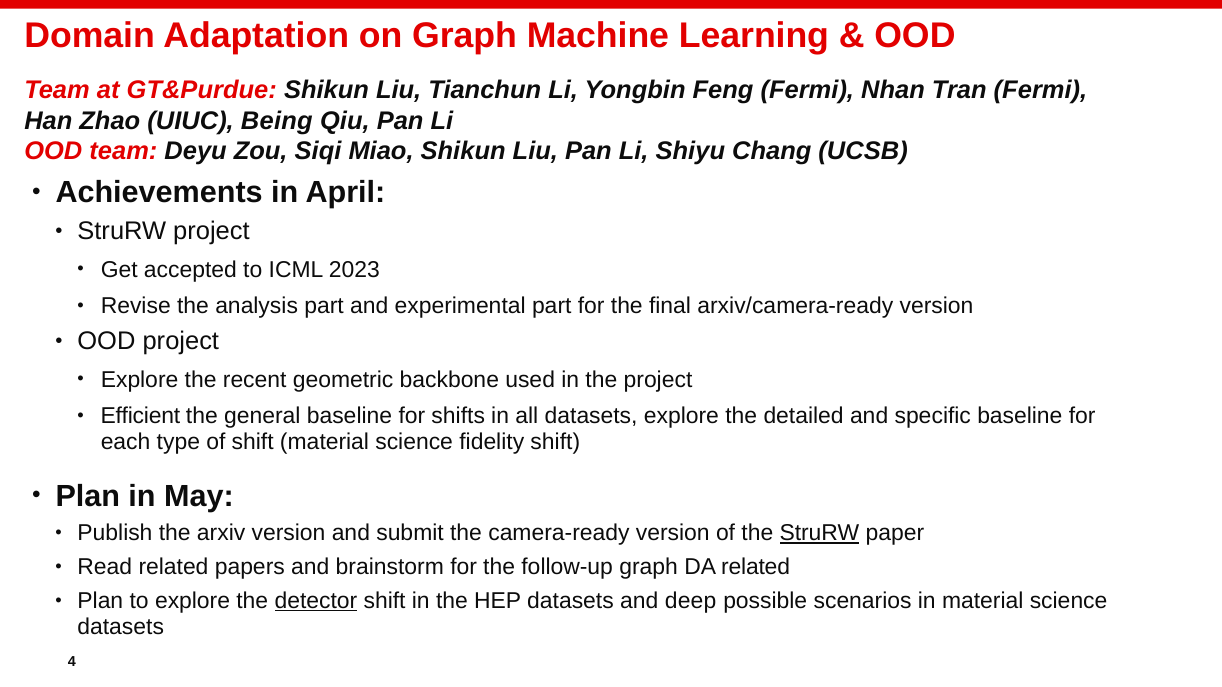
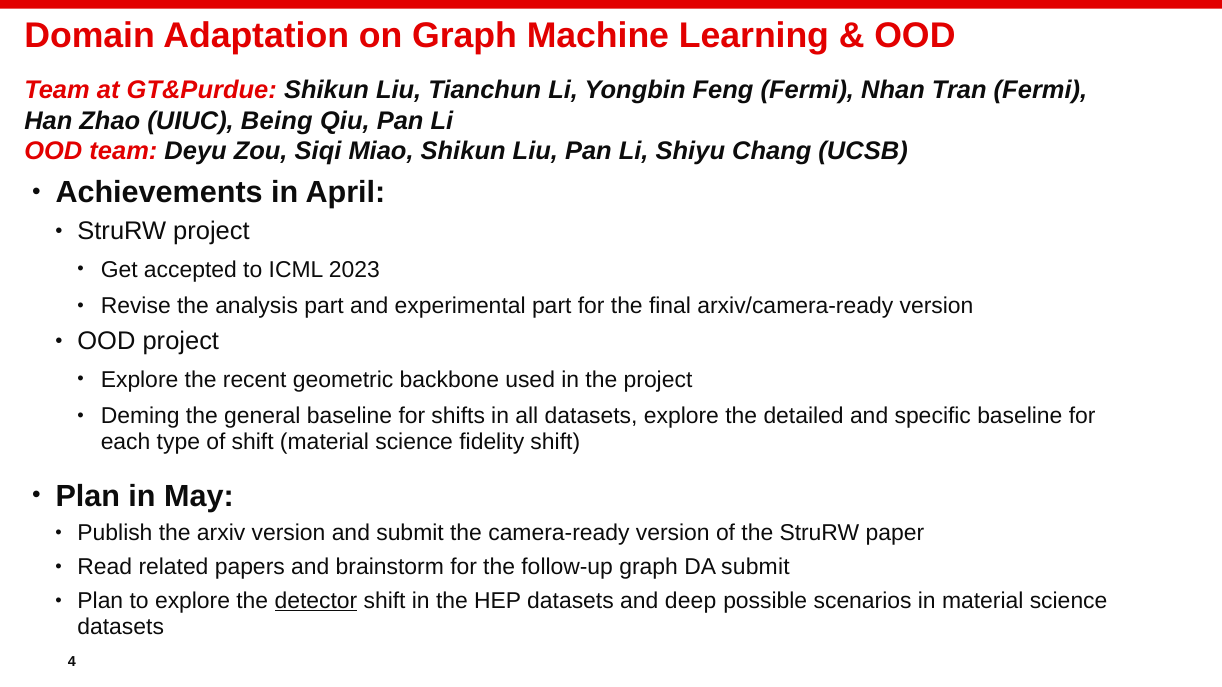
Efficient: Efficient -> Deming (140, 417)
StruRW underline: present -> none (820, 533)
DA related: related -> submit (755, 567)
